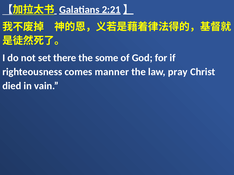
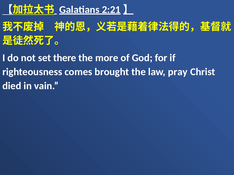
some: some -> more (107, 58)
manner: manner -> brought (112, 72)
